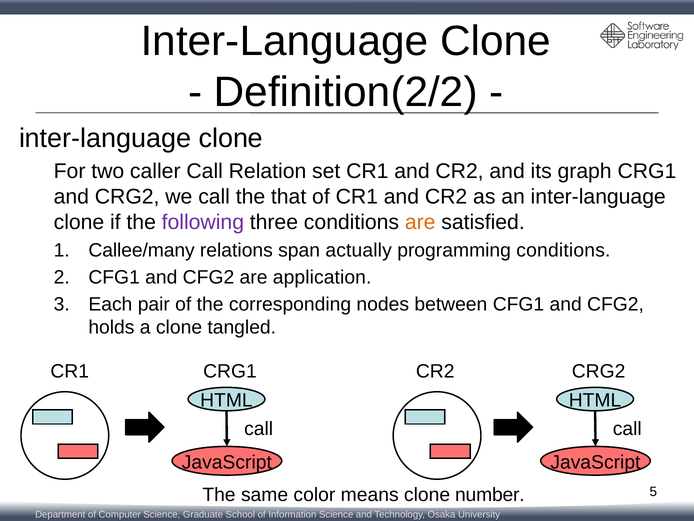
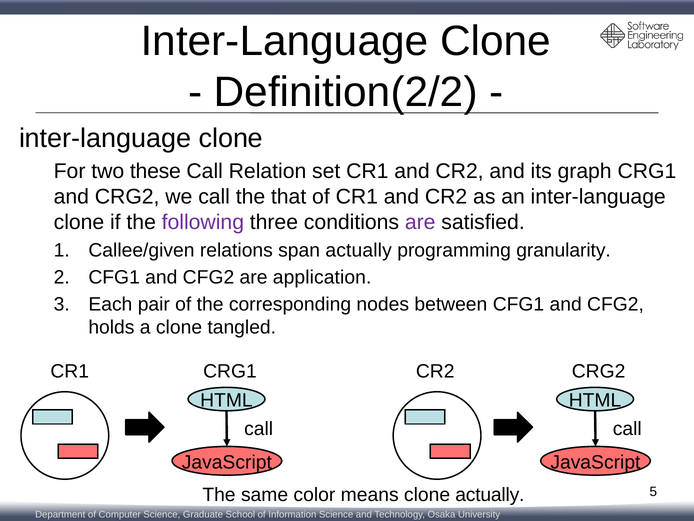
caller: caller -> these (155, 171)
are colour: orange -> purple (420, 222)
Callee/many: Callee/many -> Callee/given (142, 250)
programming conditions: conditions -> granularity (564, 250)
clone number: number -> actually (490, 494)
